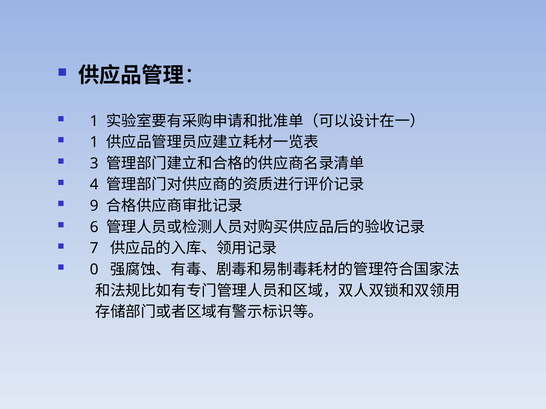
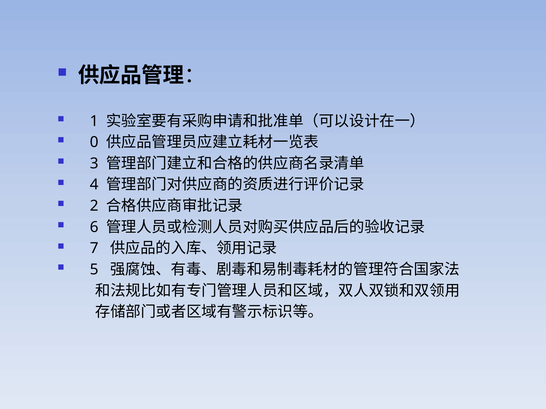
1: 1 -> 0 (94, 142)
9: 9 -> 2 (94, 206)
0: 0 -> 5 (94, 270)
